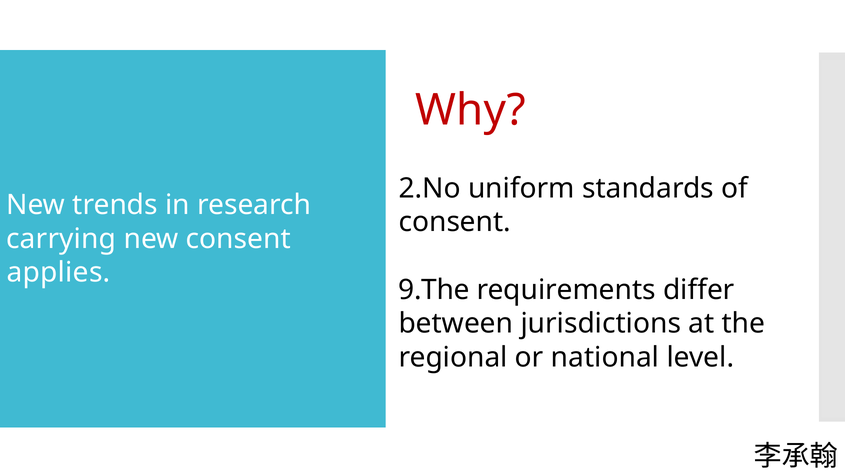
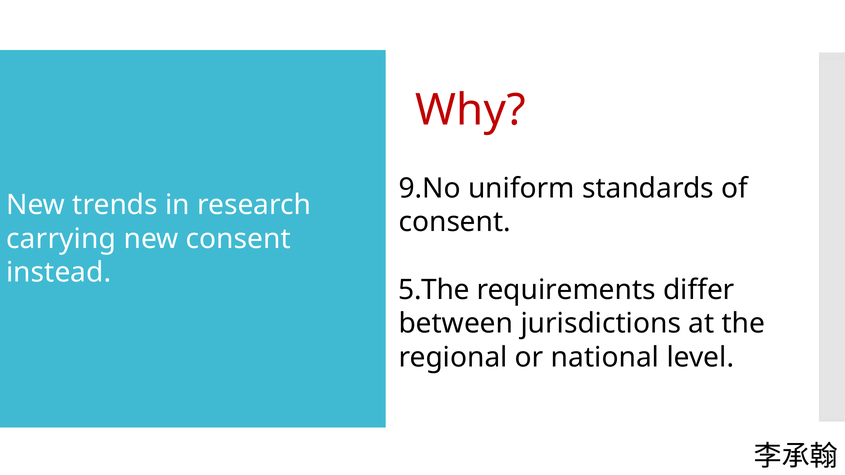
2.No: 2.No -> 9.No (430, 189)
applies: applies -> instead (59, 273)
9.The: 9.The -> 5.The (434, 290)
